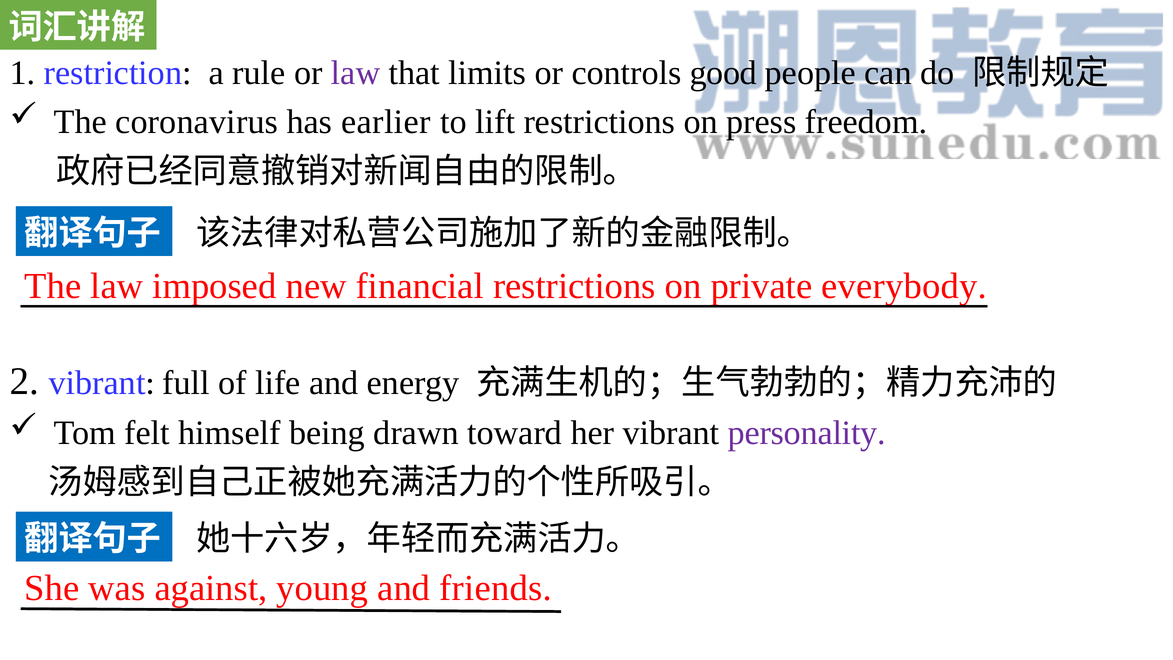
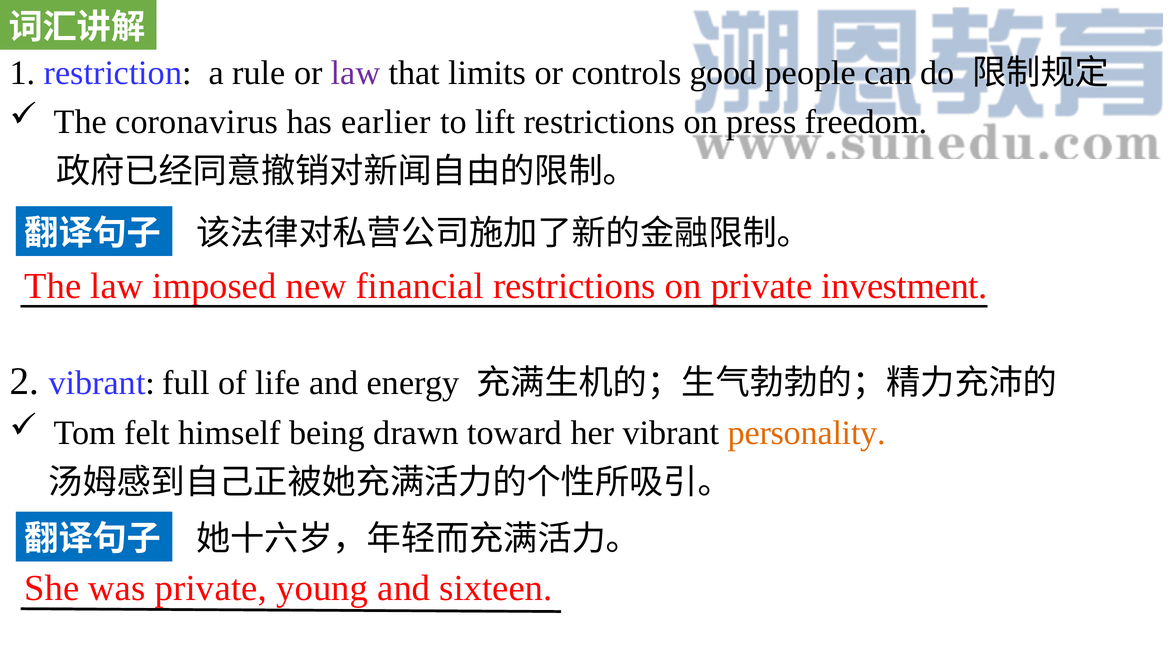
everybody: everybody -> investment (904, 286)
personality colour: purple -> orange (807, 433)
was against: against -> private (211, 588)
friends: friends -> sixteen (496, 588)
